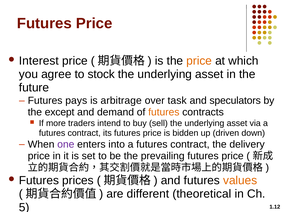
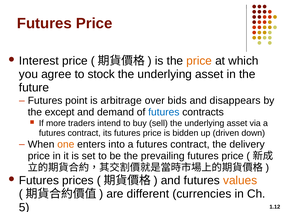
pays: pays -> point (76, 101)
task: task -> bids (177, 101)
speculators: speculators -> disappears (235, 101)
futures colour: orange -> blue (164, 112)
one colour: purple -> orange (66, 144)
theoretical: theoretical -> currencies (202, 194)
